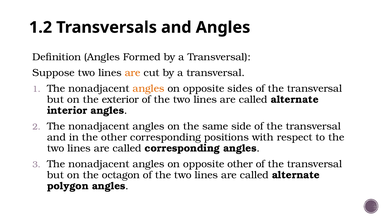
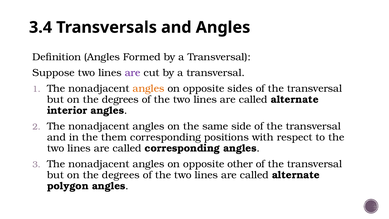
1.2: 1.2 -> 3.4 (41, 27)
are colour: orange -> purple (133, 73)
exterior: exterior -> degrees (120, 100)
the other: other -> them (114, 137)
octagon: octagon -> degrees (121, 175)
